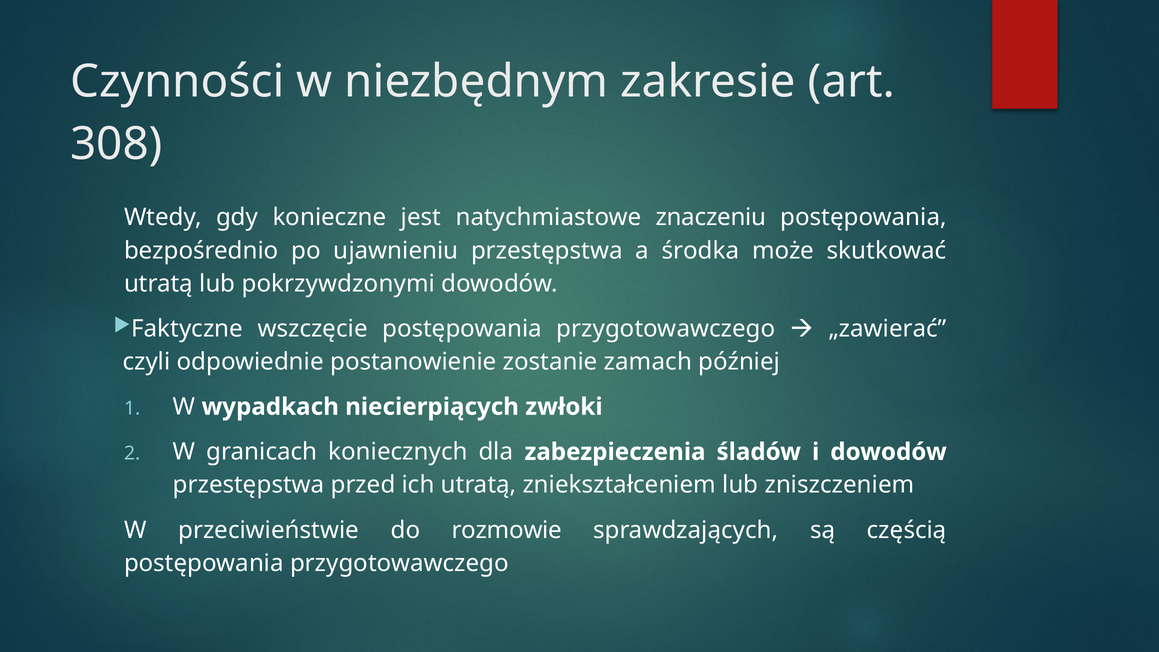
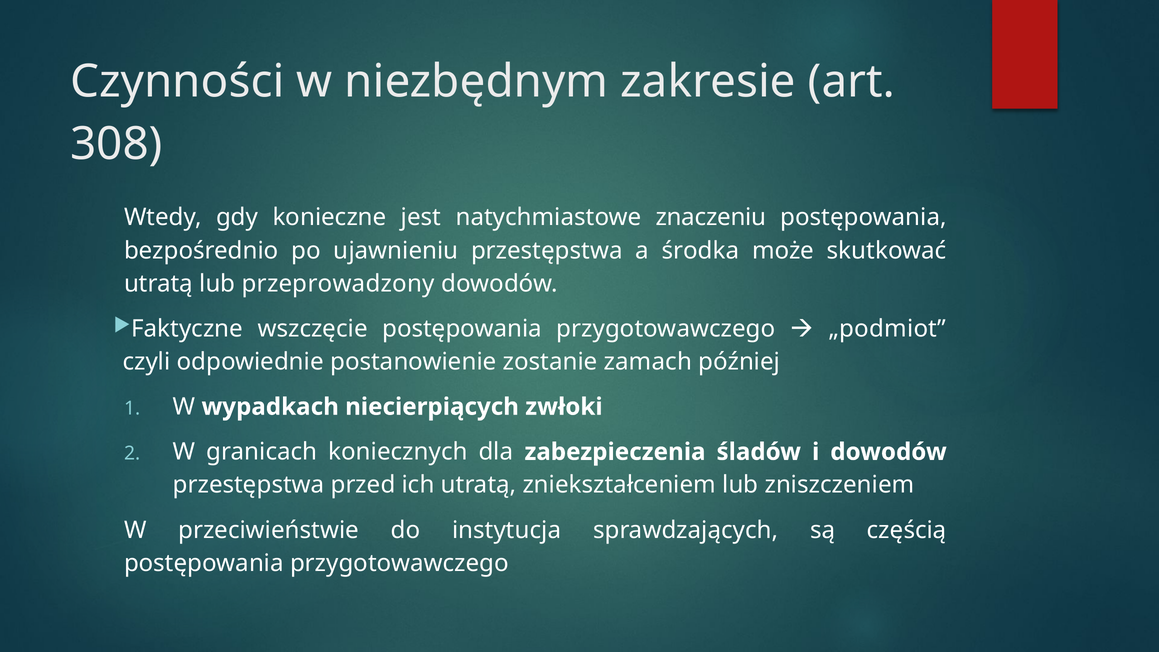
pokrzywdzonymi: pokrzywdzonymi -> przeprowadzony (338, 284)
„zawierać: „zawierać -> „podmiot (888, 329)
rozmowie: rozmowie -> instytucja (507, 530)
